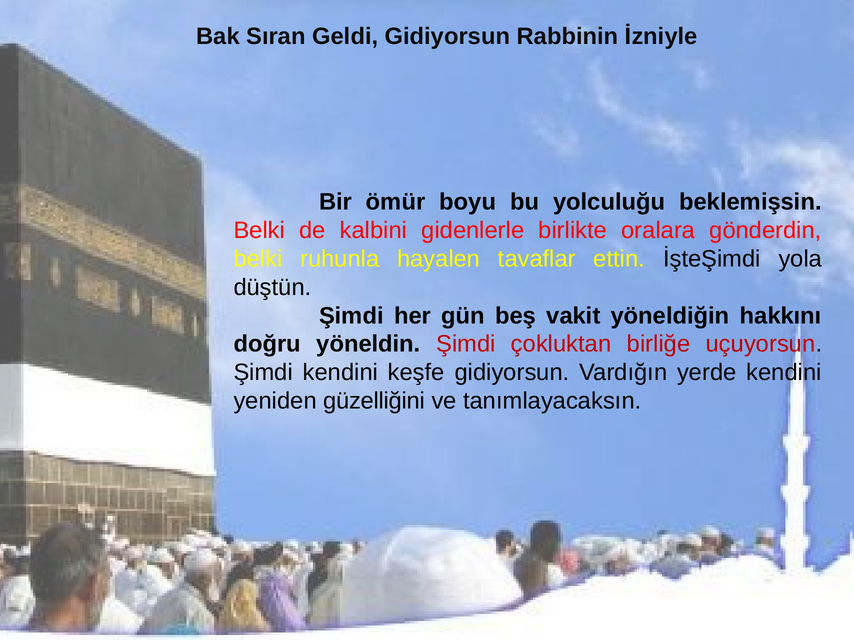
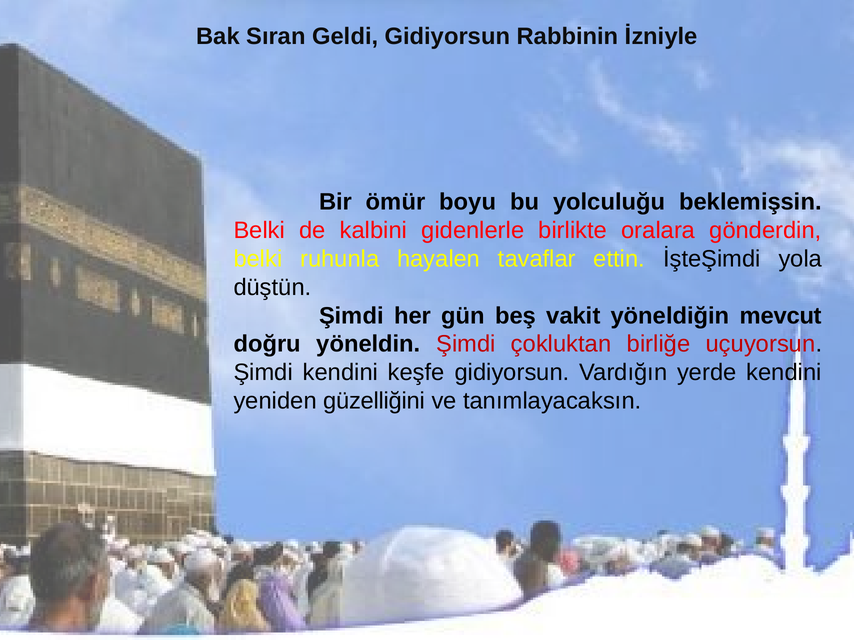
hakkını: hakkını -> mevcut (781, 316)
